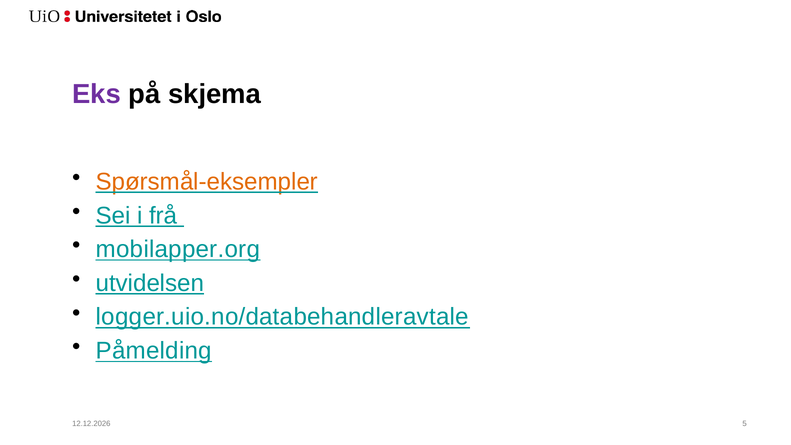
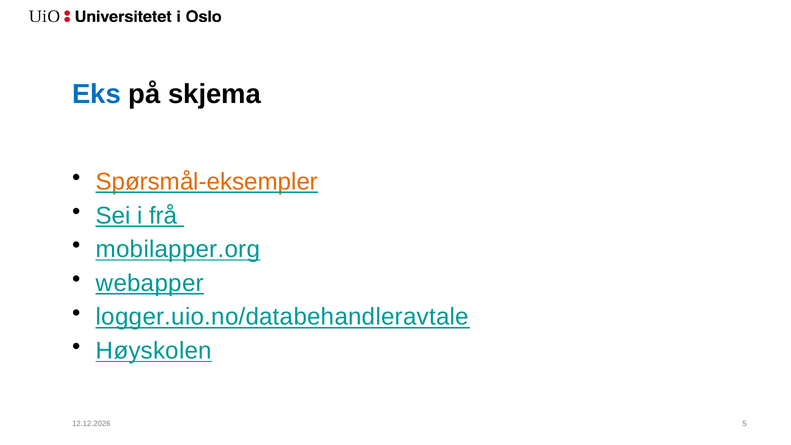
Eks colour: purple -> blue (97, 94)
utvidelsen: utvidelsen -> webapper (150, 283)
Påmelding: Påmelding -> Høyskolen (154, 351)
